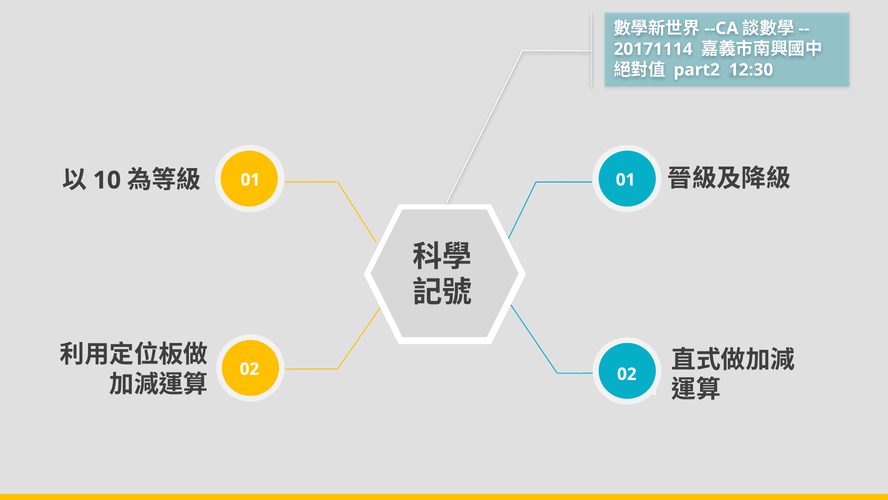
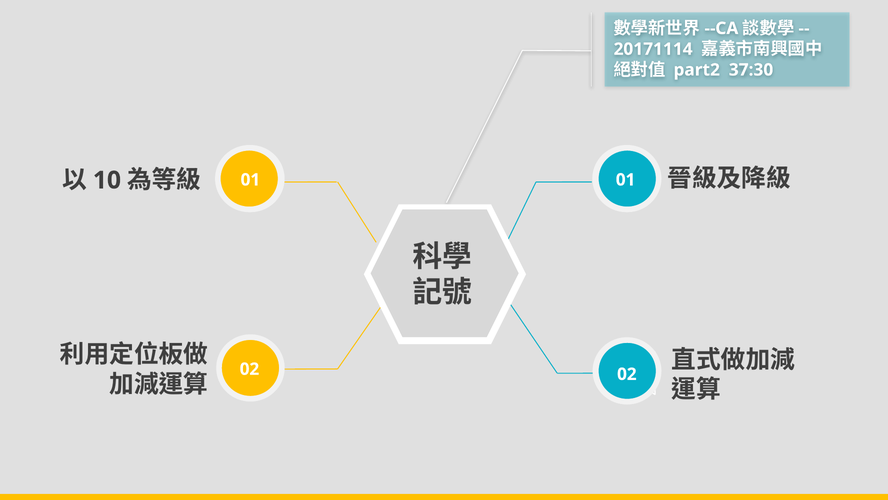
12:30: 12:30 -> 37:30 (751, 70)
